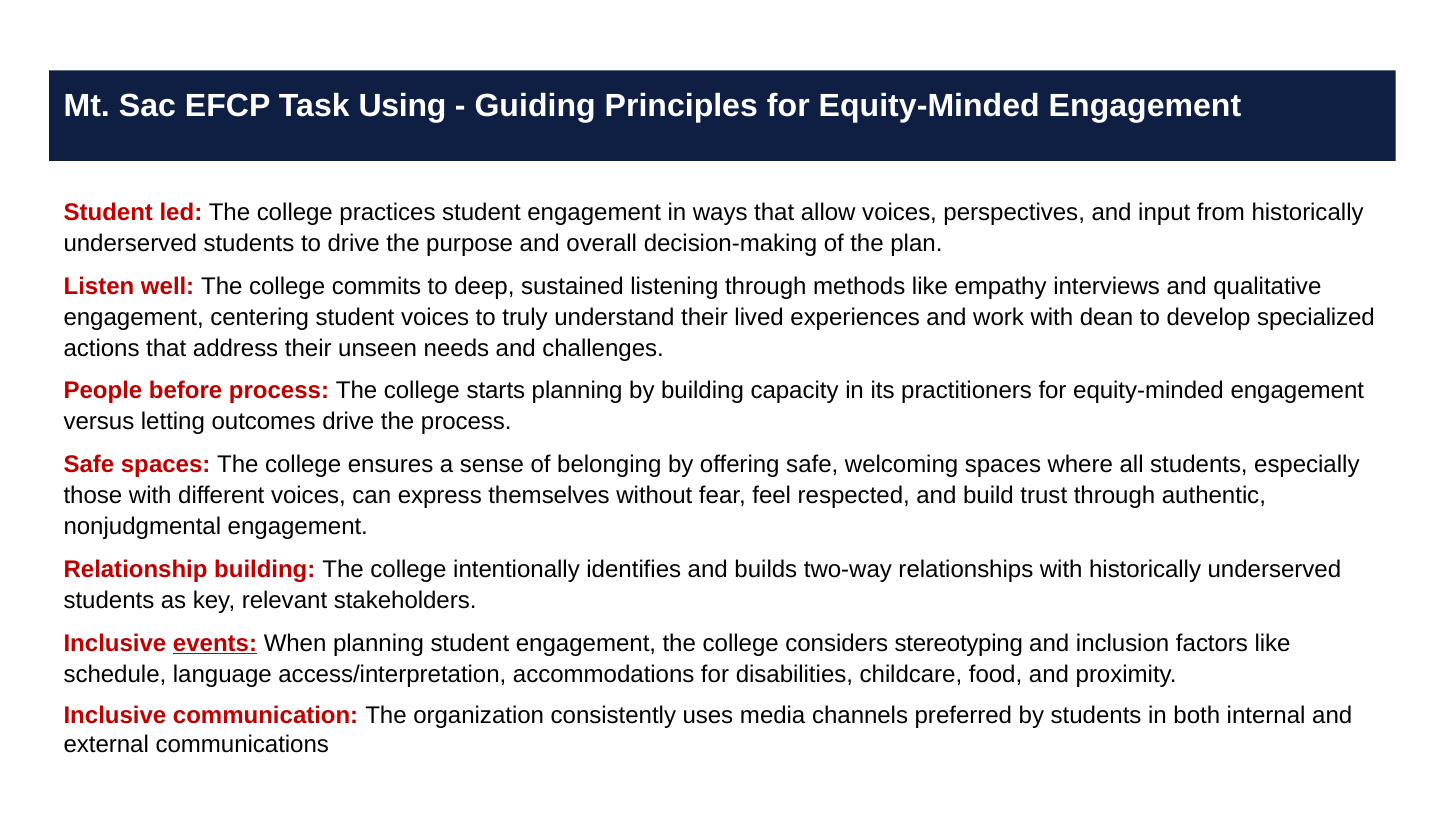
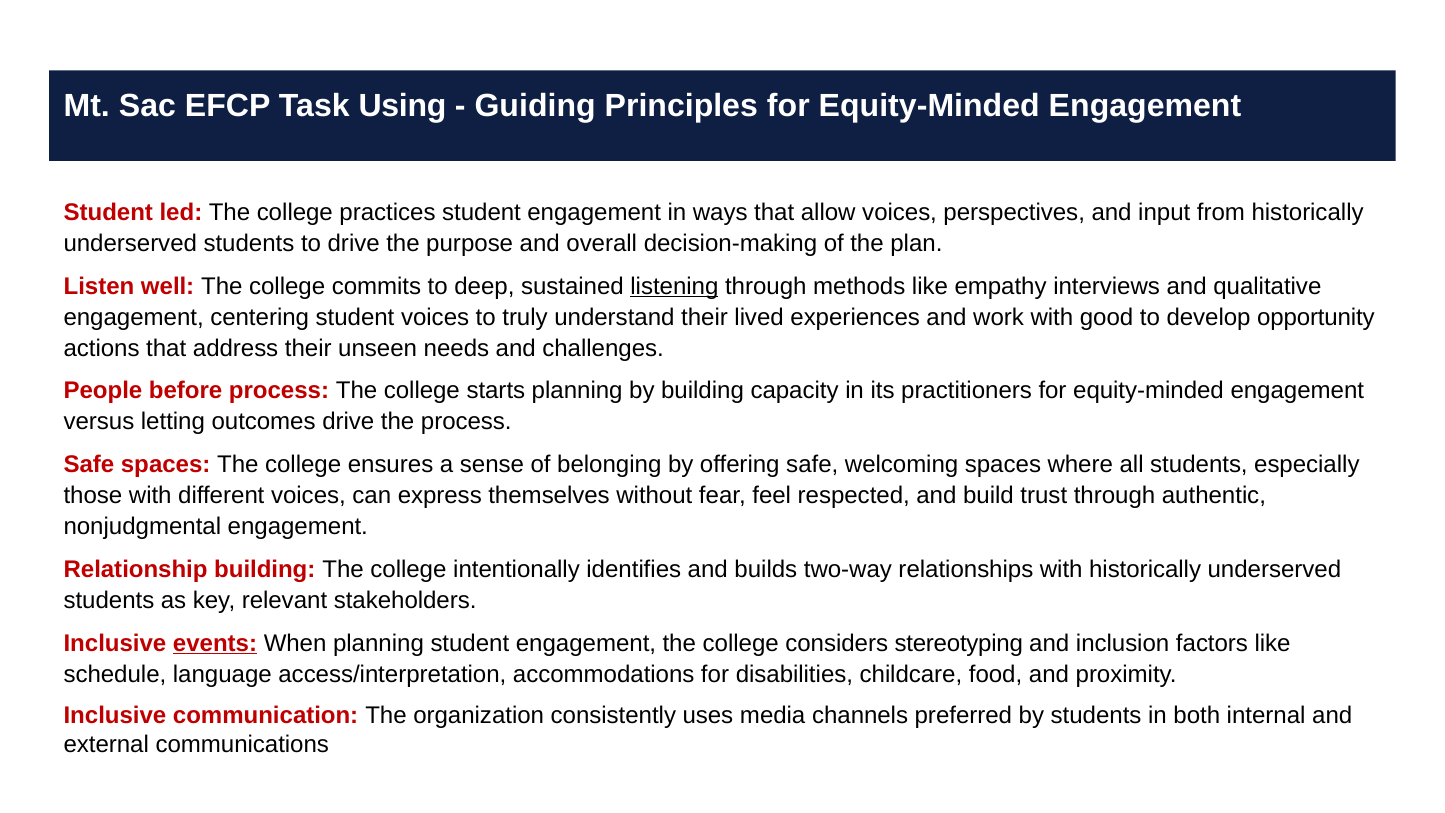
listening underline: none -> present (674, 286)
dean: dean -> good (1107, 317)
specialized: specialized -> opportunity (1316, 317)
